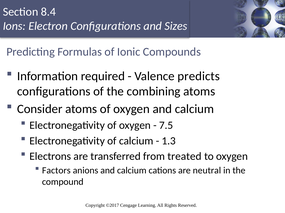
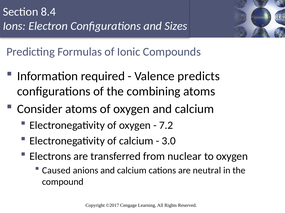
7.5: 7.5 -> 7.2 (166, 126)
1.3: 1.3 -> 3.0 (169, 141)
treated: treated -> nuclear (185, 157)
Factors: Factors -> Caused (56, 171)
